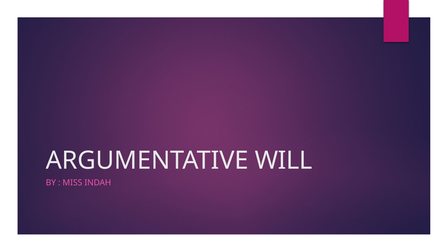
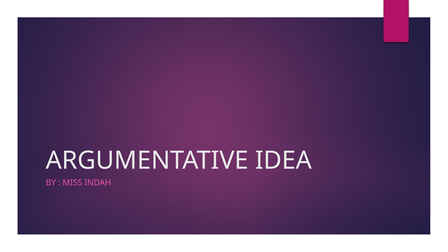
WILL: WILL -> IDEA (284, 161)
